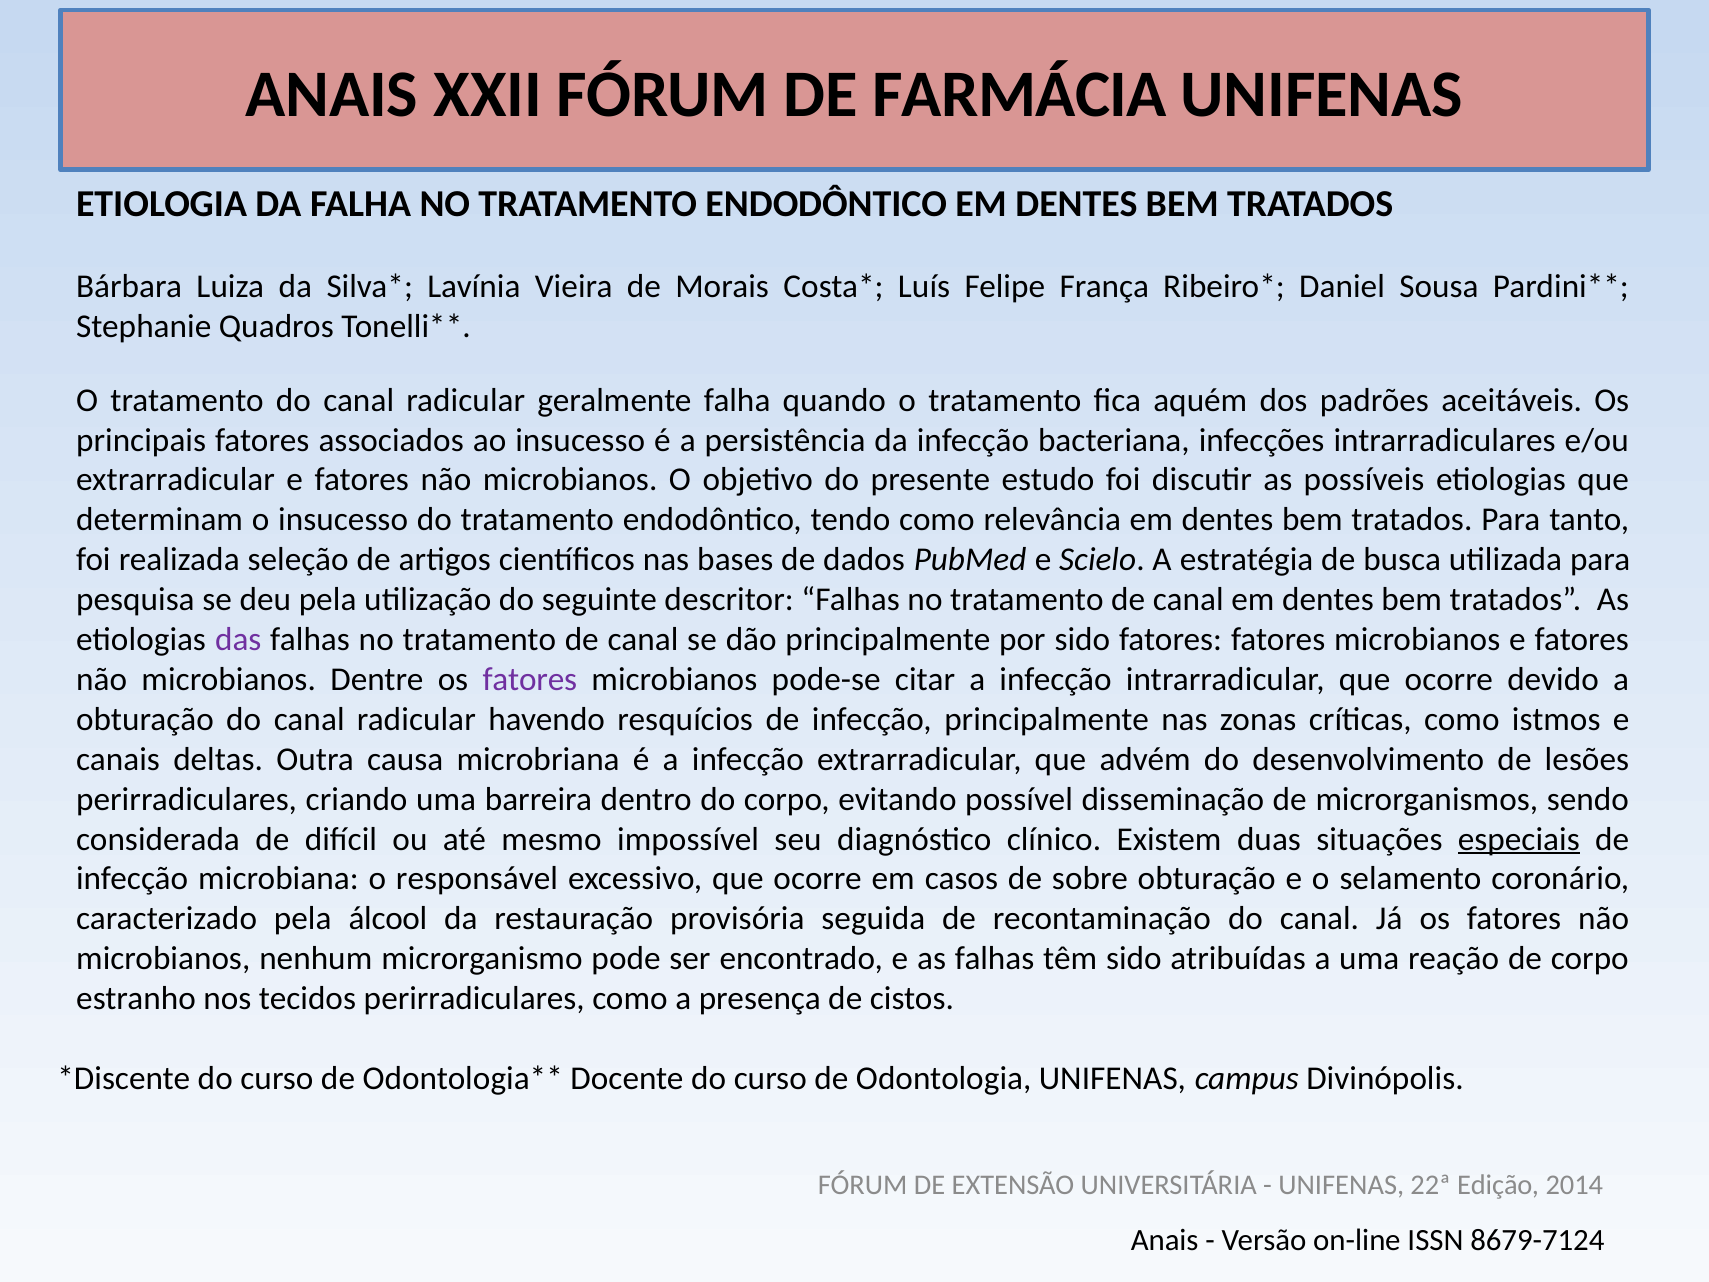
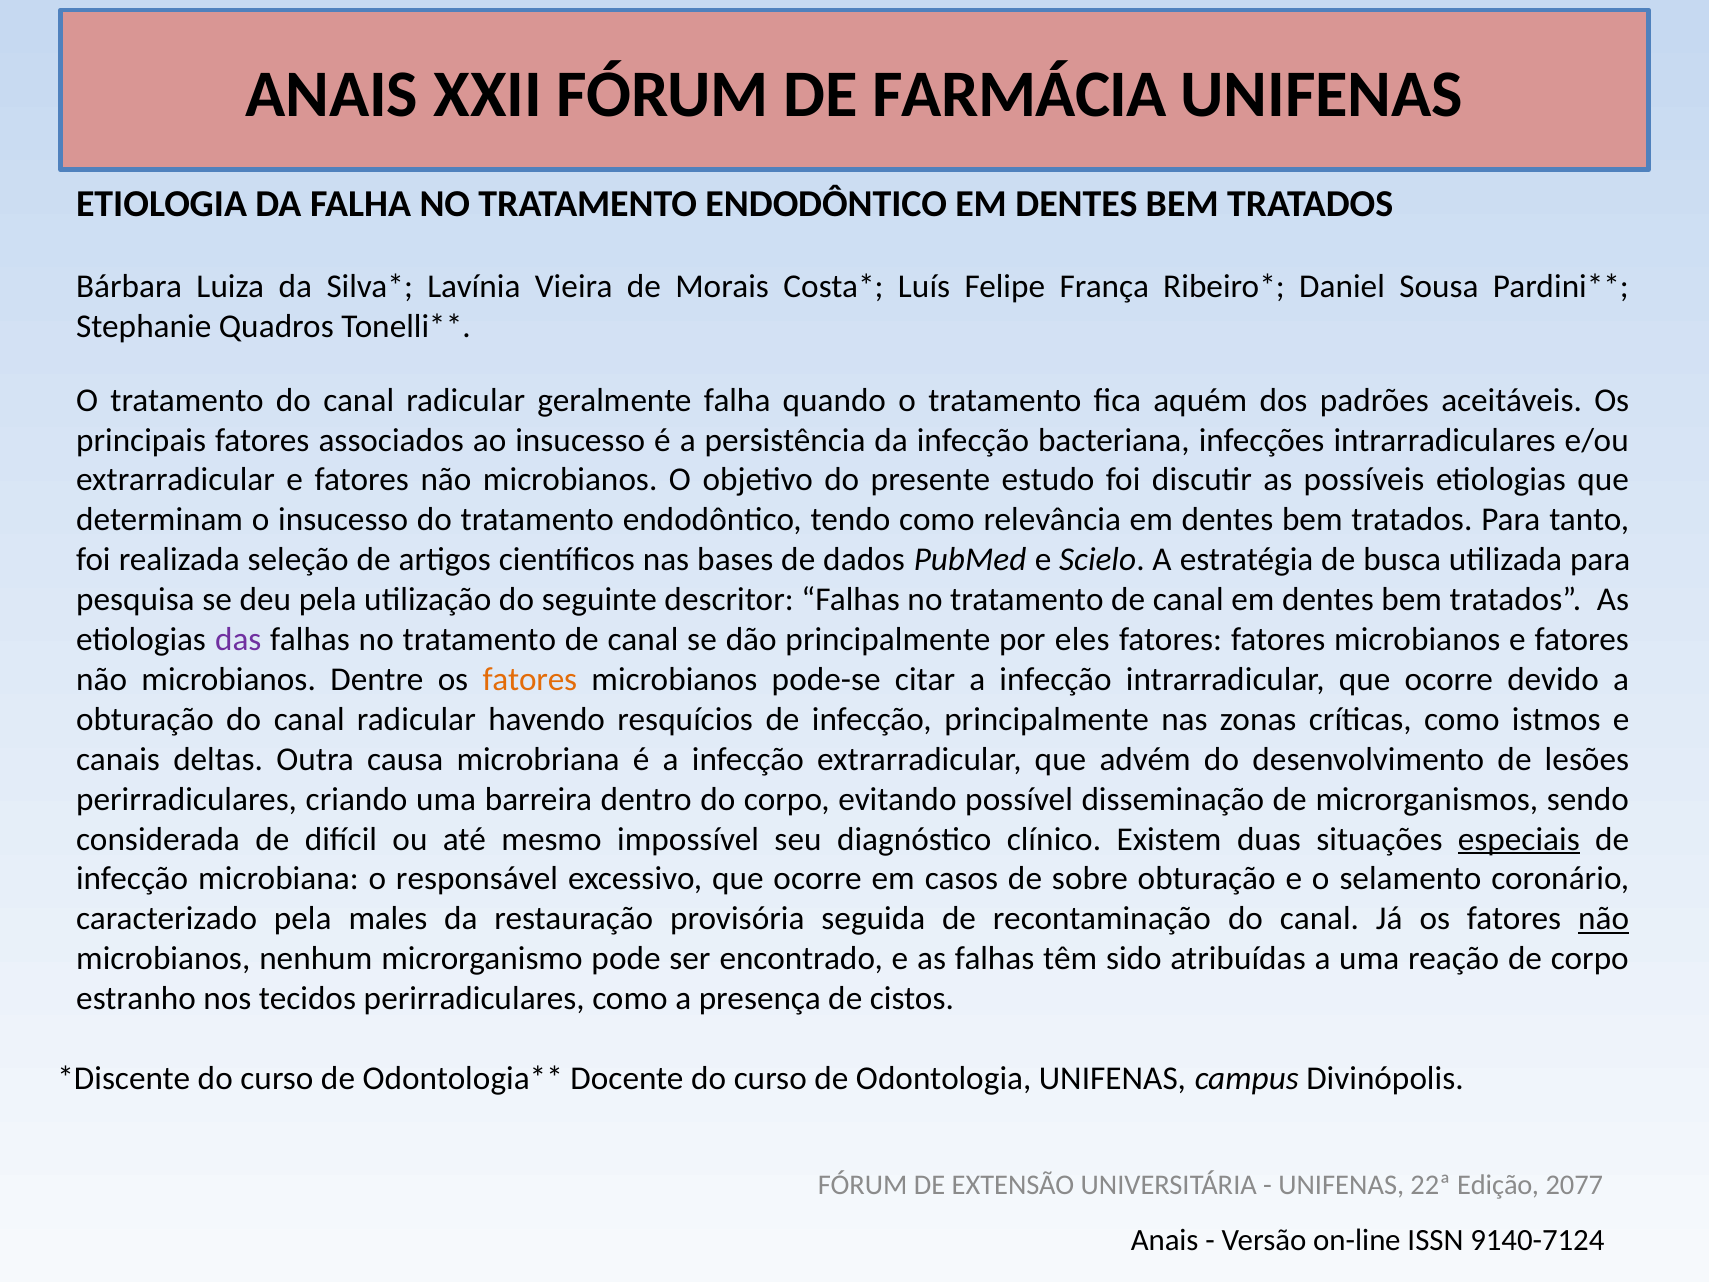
por sido: sido -> eles (1082, 639)
fatores colour: purple -> orange (530, 679)
álcool: álcool -> males (388, 919)
não underline: none -> present (1604, 919)
2014: 2014 -> 2077 (1574, 1185)
8679-7124: 8679-7124 -> 9140-7124 (1537, 1240)
